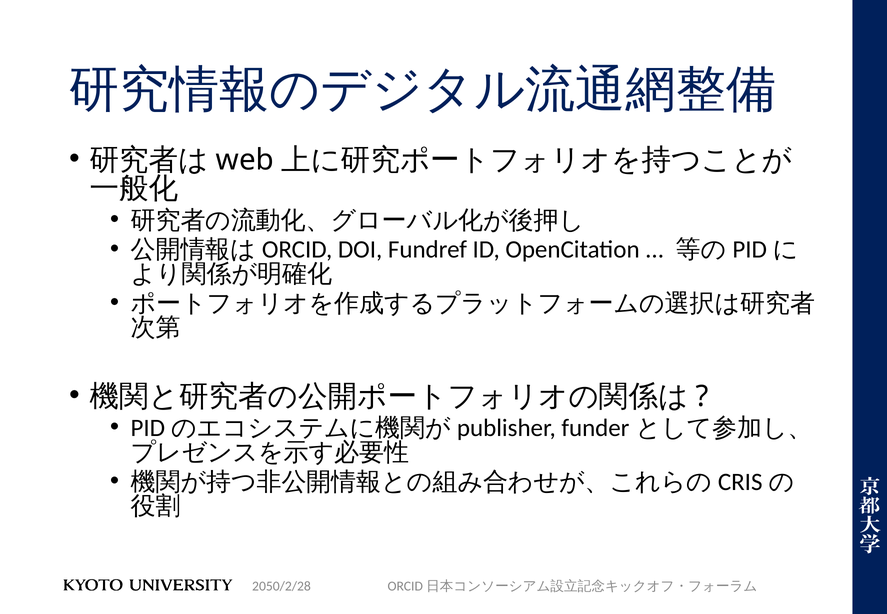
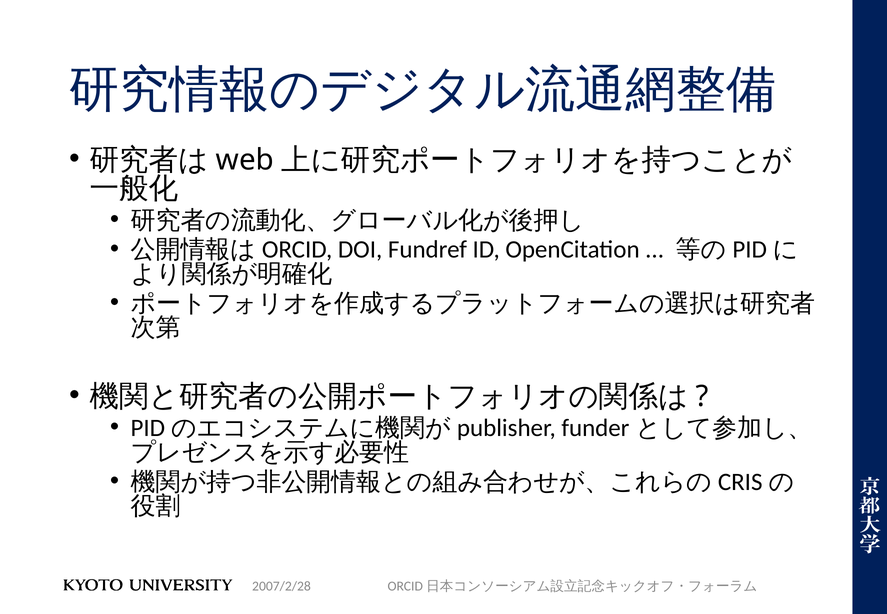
2050/2/28: 2050/2/28 -> 2007/2/28 (282, 586)
